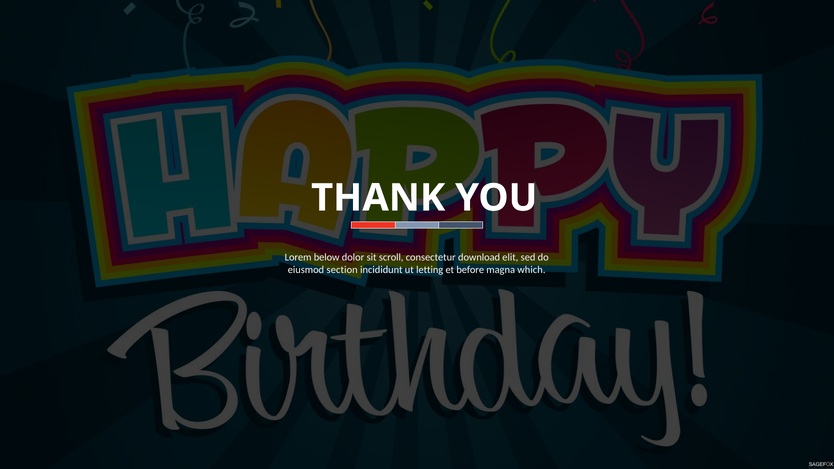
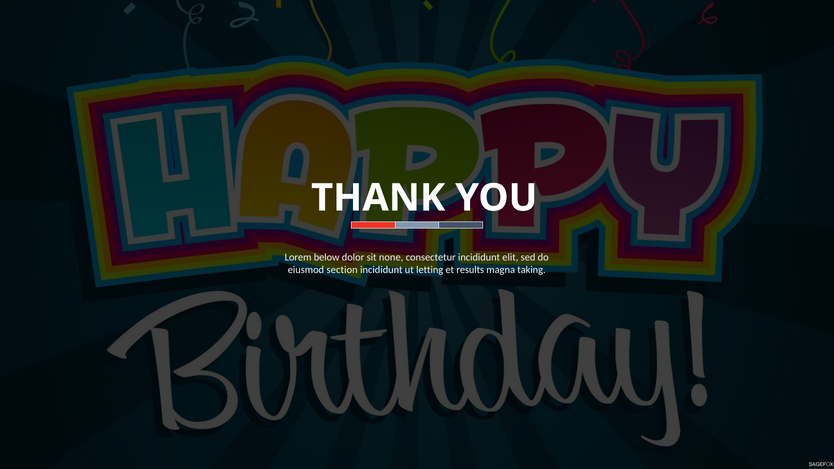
scroll: scroll -> none (391, 257)
consectetur download: download -> incididunt (479, 257)
before: before -> results (470, 270)
which: which -> taking (531, 270)
